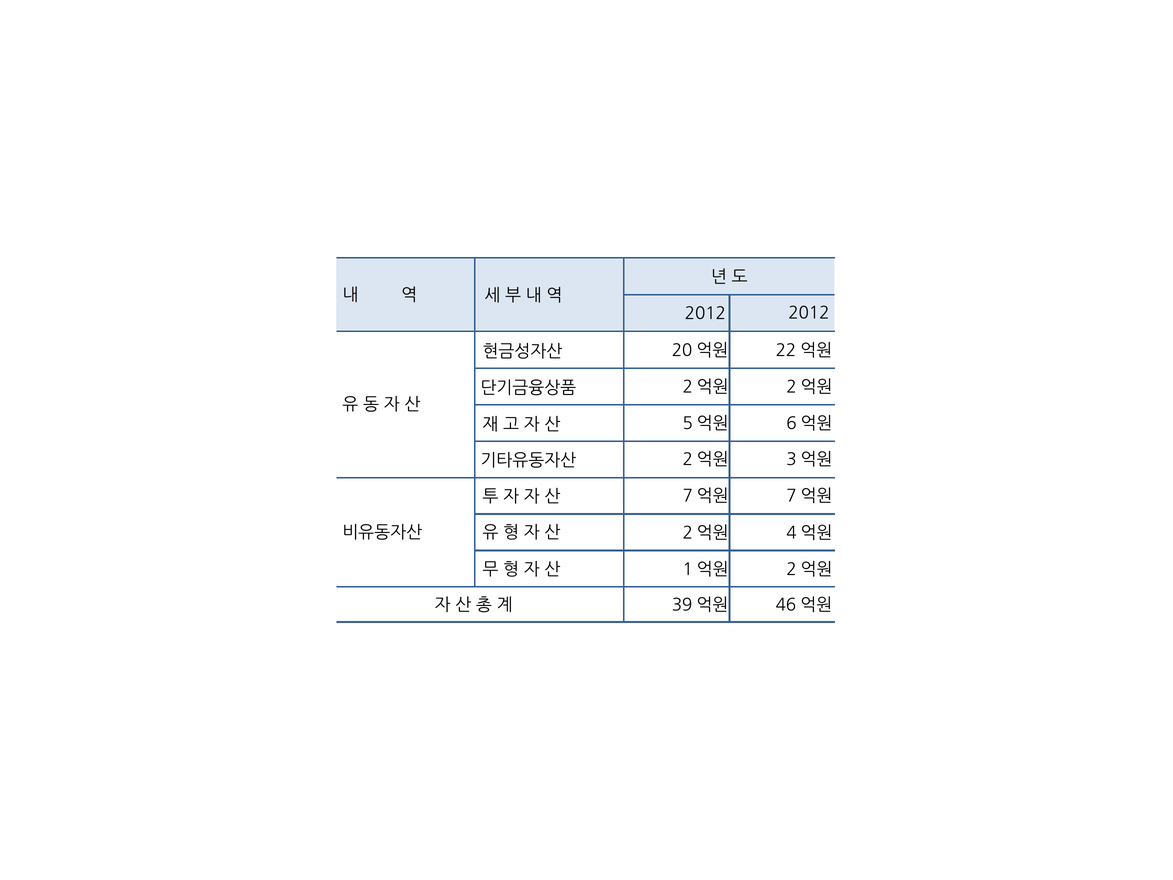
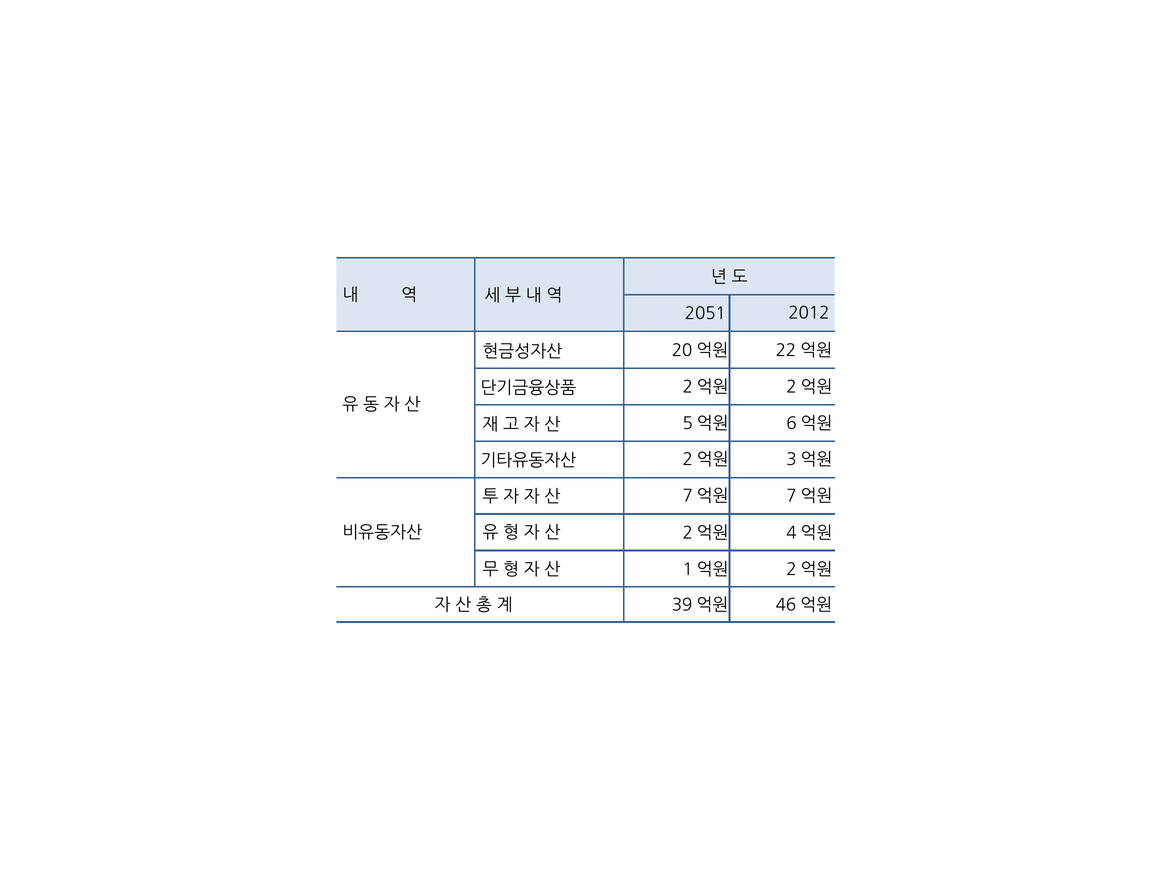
2012: 2012 -> 2051 (705, 314)
